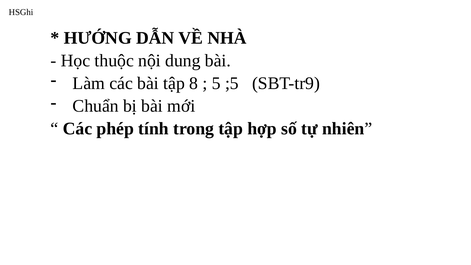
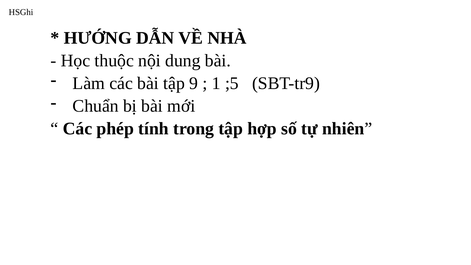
8: 8 -> 9 (194, 83)
5: 5 -> 1 (216, 83)
